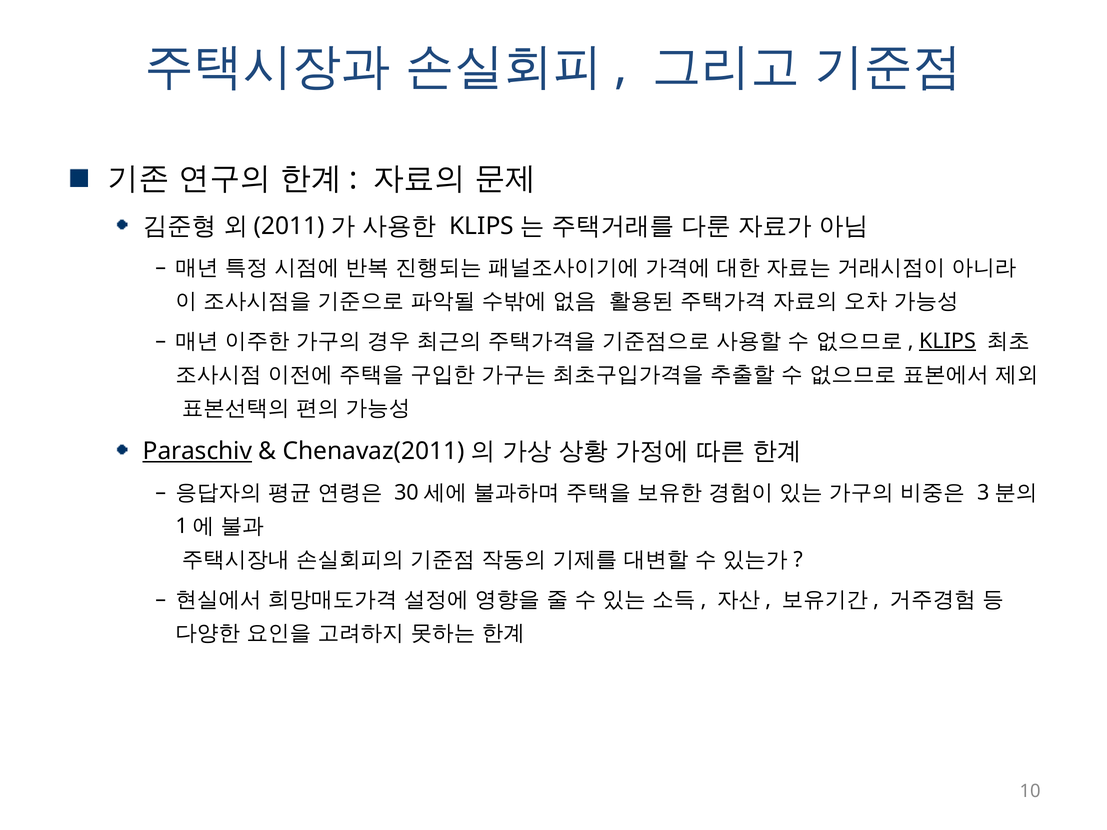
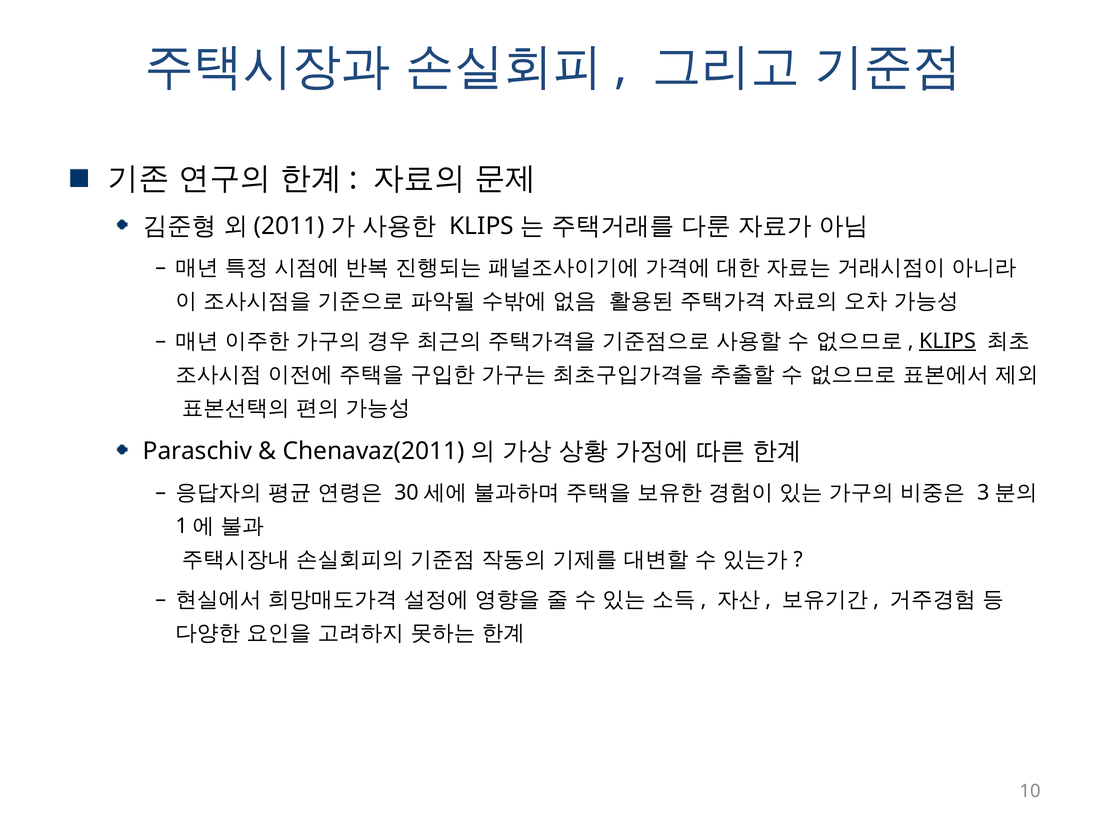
Paraschiv underline: present -> none (197, 451)
